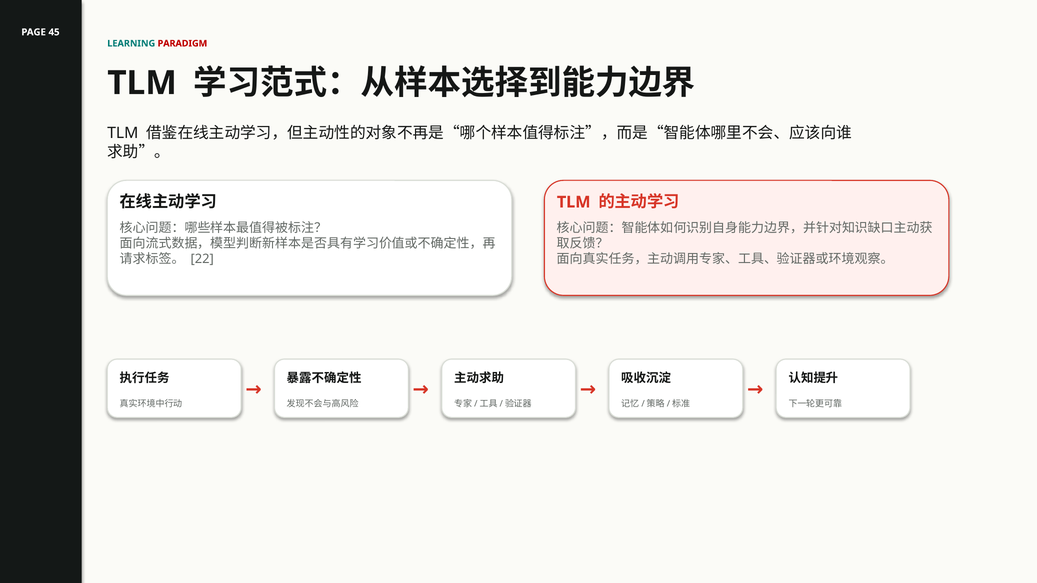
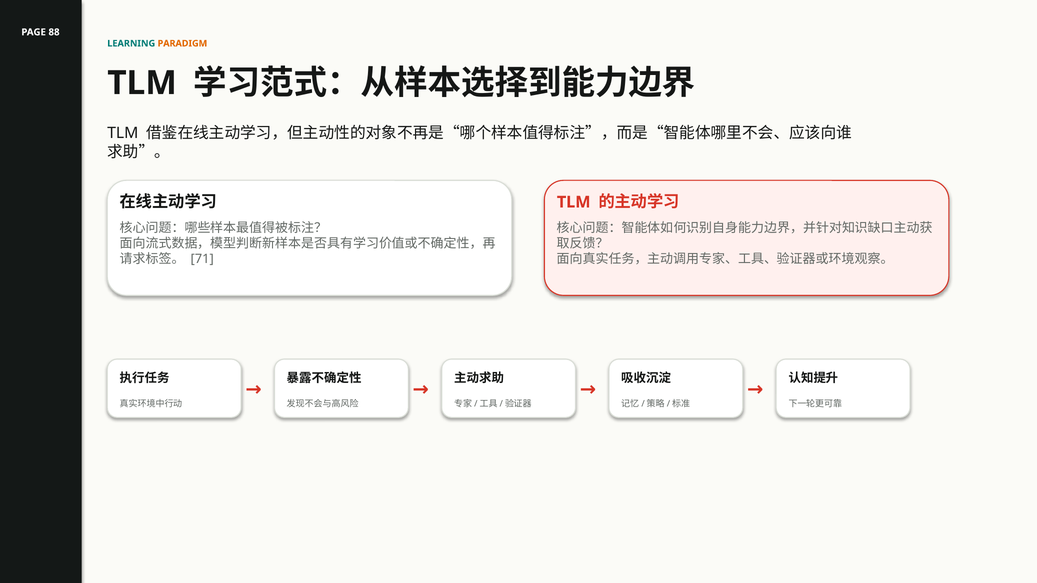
45: 45 -> 88 (54, 32)
PARADIGM colour: red -> orange (182, 43)
22: 22 -> 71 (202, 259)
